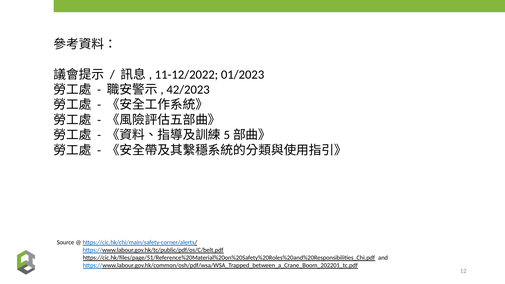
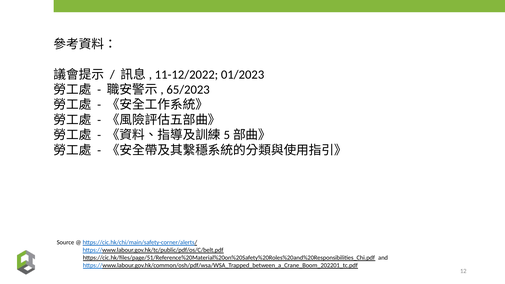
42/2023: 42/2023 -> 65/2023 (188, 90)
